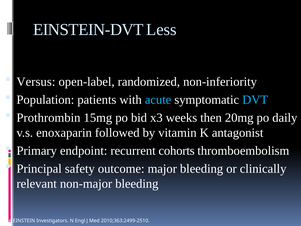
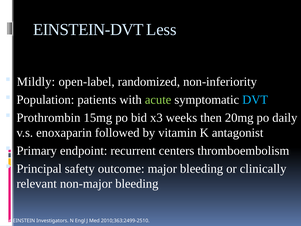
Versus: Versus -> Mildly (36, 82)
acute colour: light blue -> light green (158, 100)
cohorts: cohorts -> centers (177, 151)
